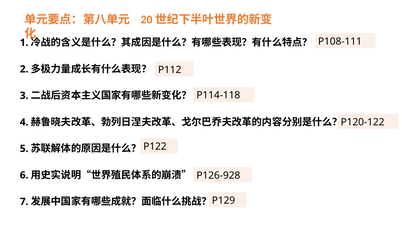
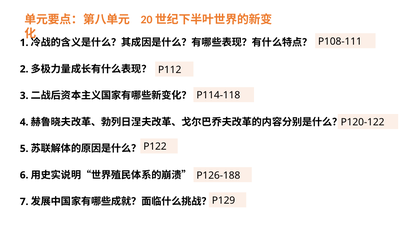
P126-928: P126-928 -> P126-188 (218, 175)
